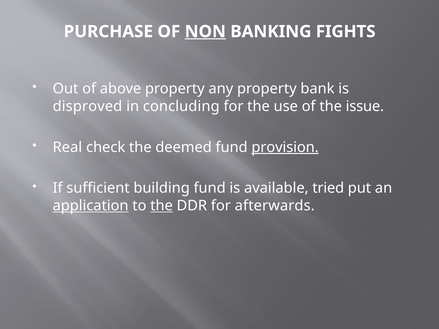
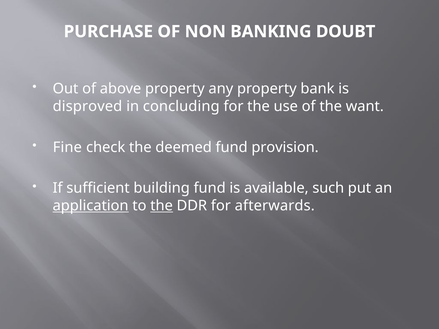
NON underline: present -> none (205, 32)
FIGHTS: FIGHTS -> DOUBT (346, 32)
issue: issue -> want (365, 106)
Real: Real -> Fine (67, 147)
provision underline: present -> none (285, 147)
tried: tried -> such (328, 188)
